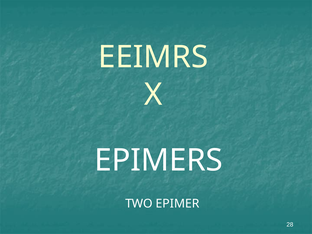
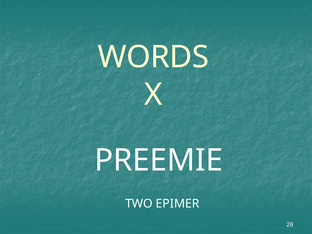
EEIMRS: EEIMRS -> WORDS (153, 57)
EPIMERS: EPIMERS -> PREEMIE (159, 160)
